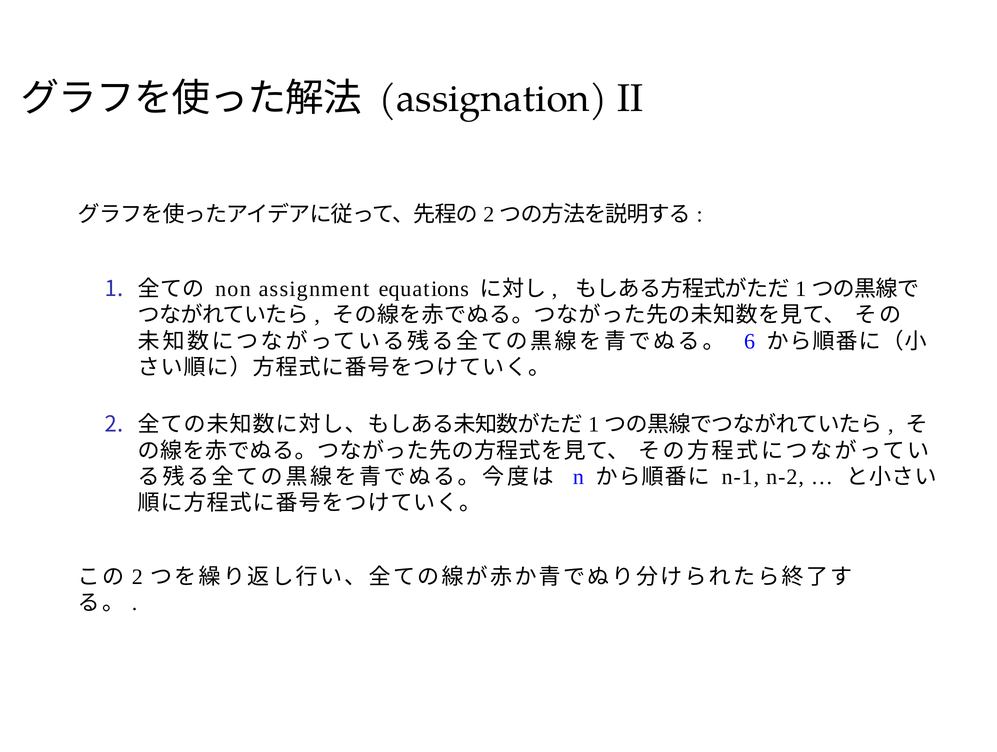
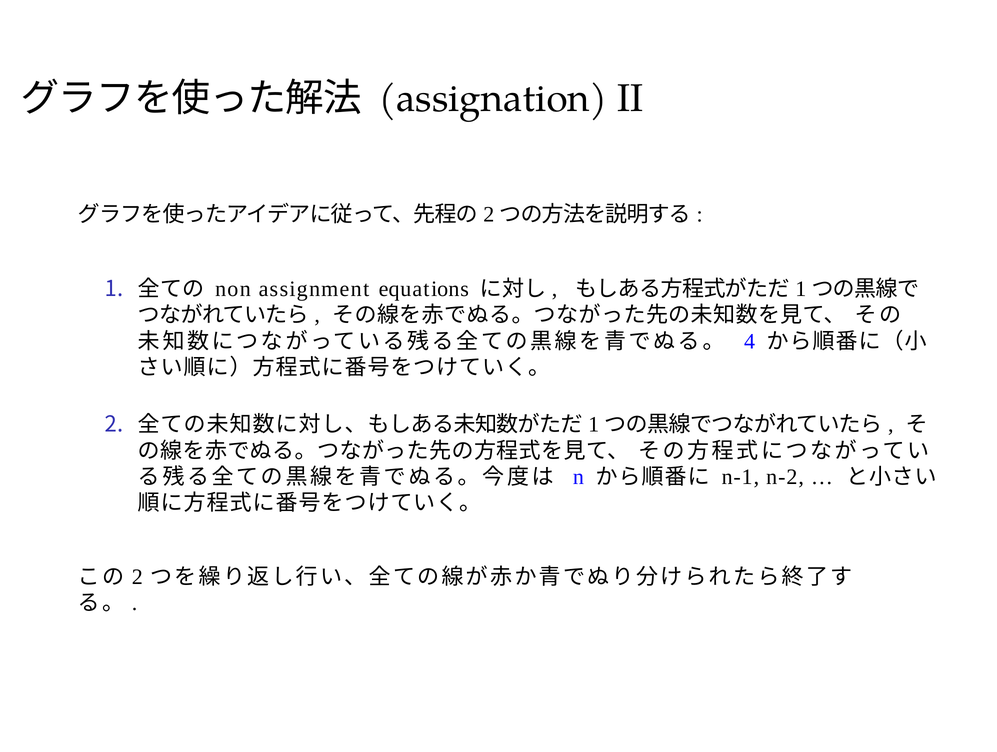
6: 6 -> 4 (750, 341)
